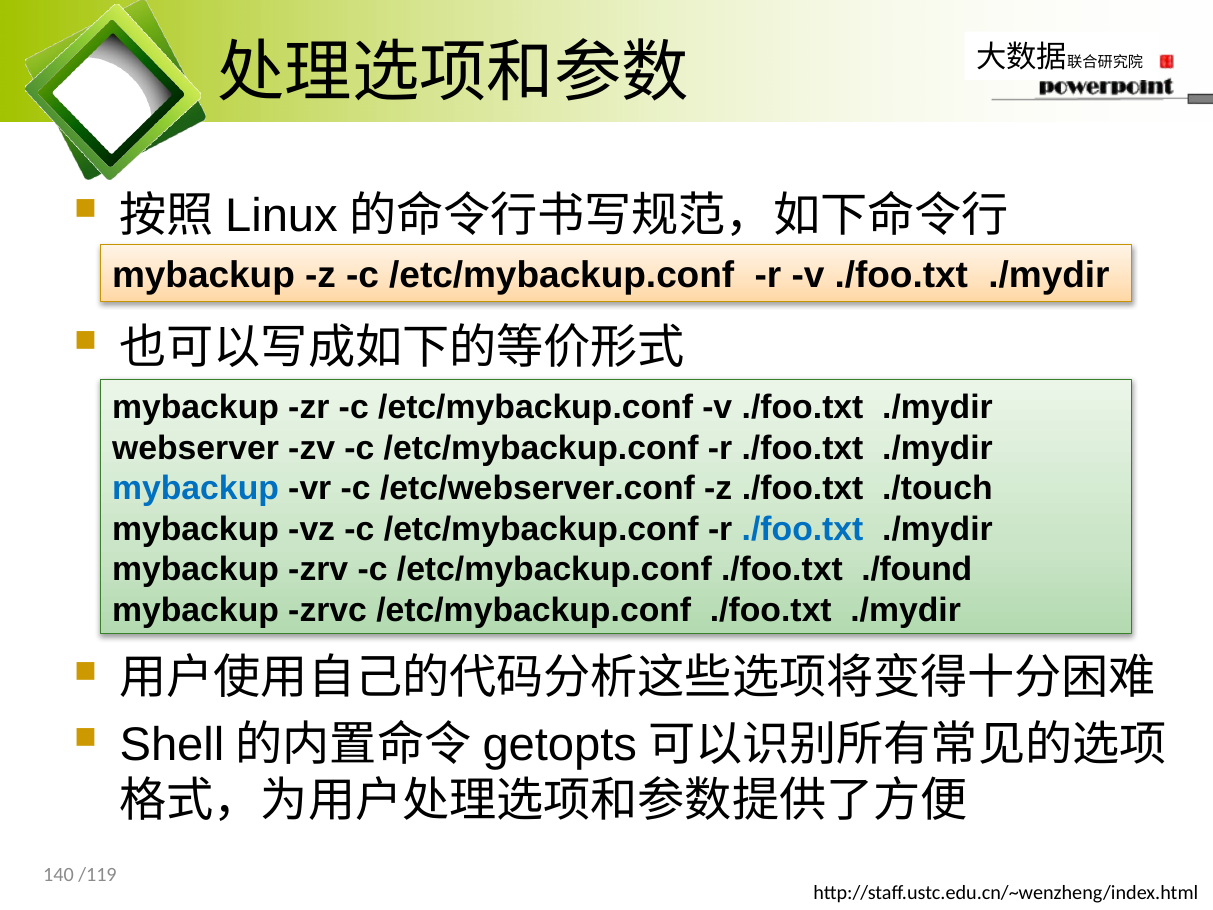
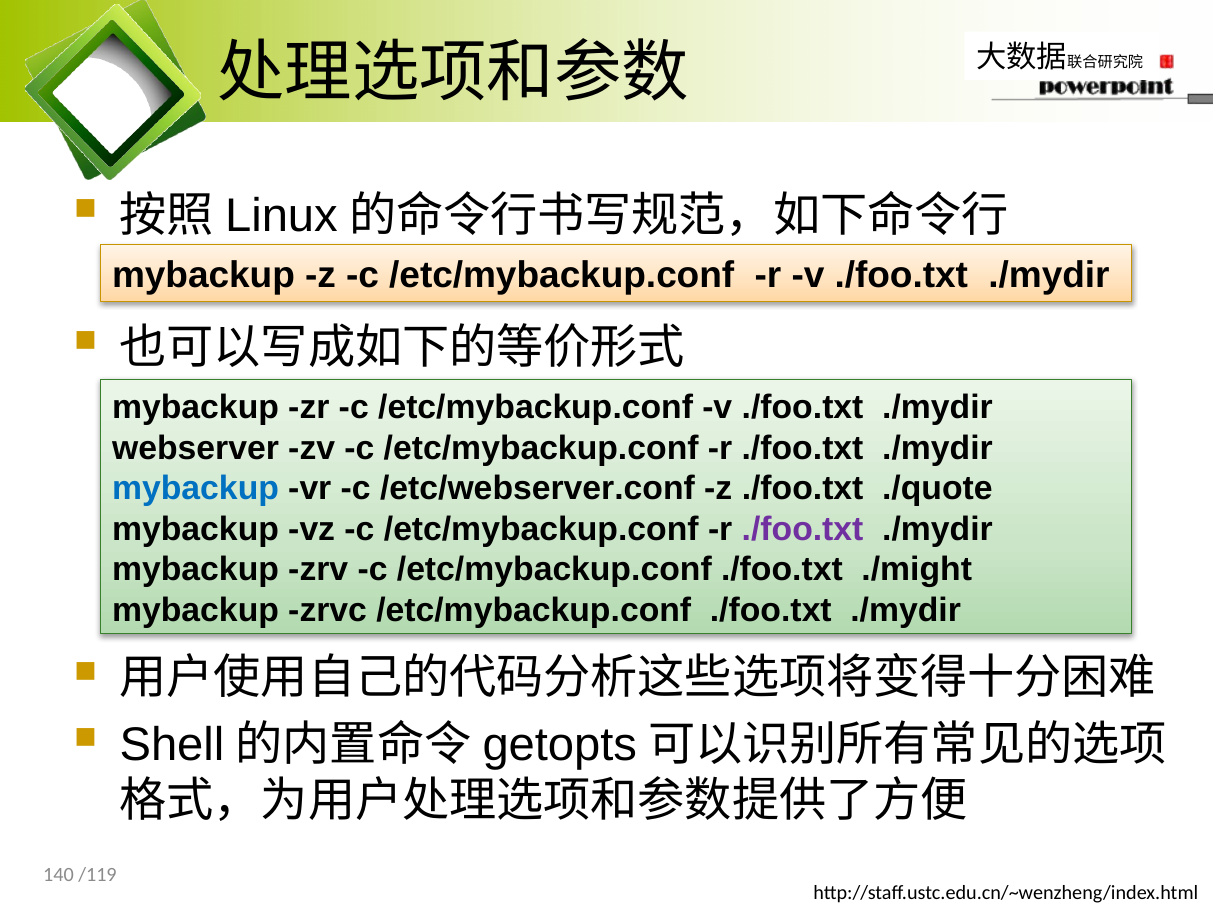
./touch: ./touch -> ./quote (937, 489)
./foo.txt colour: blue -> purple (803, 529)
./found: ./found -> ./might (917, 569)
